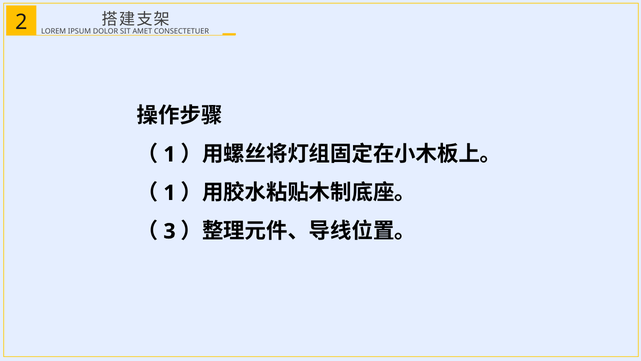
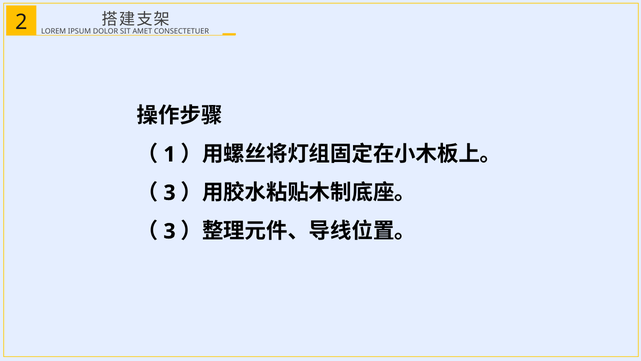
1: 1 -> 3 (170, 193)
